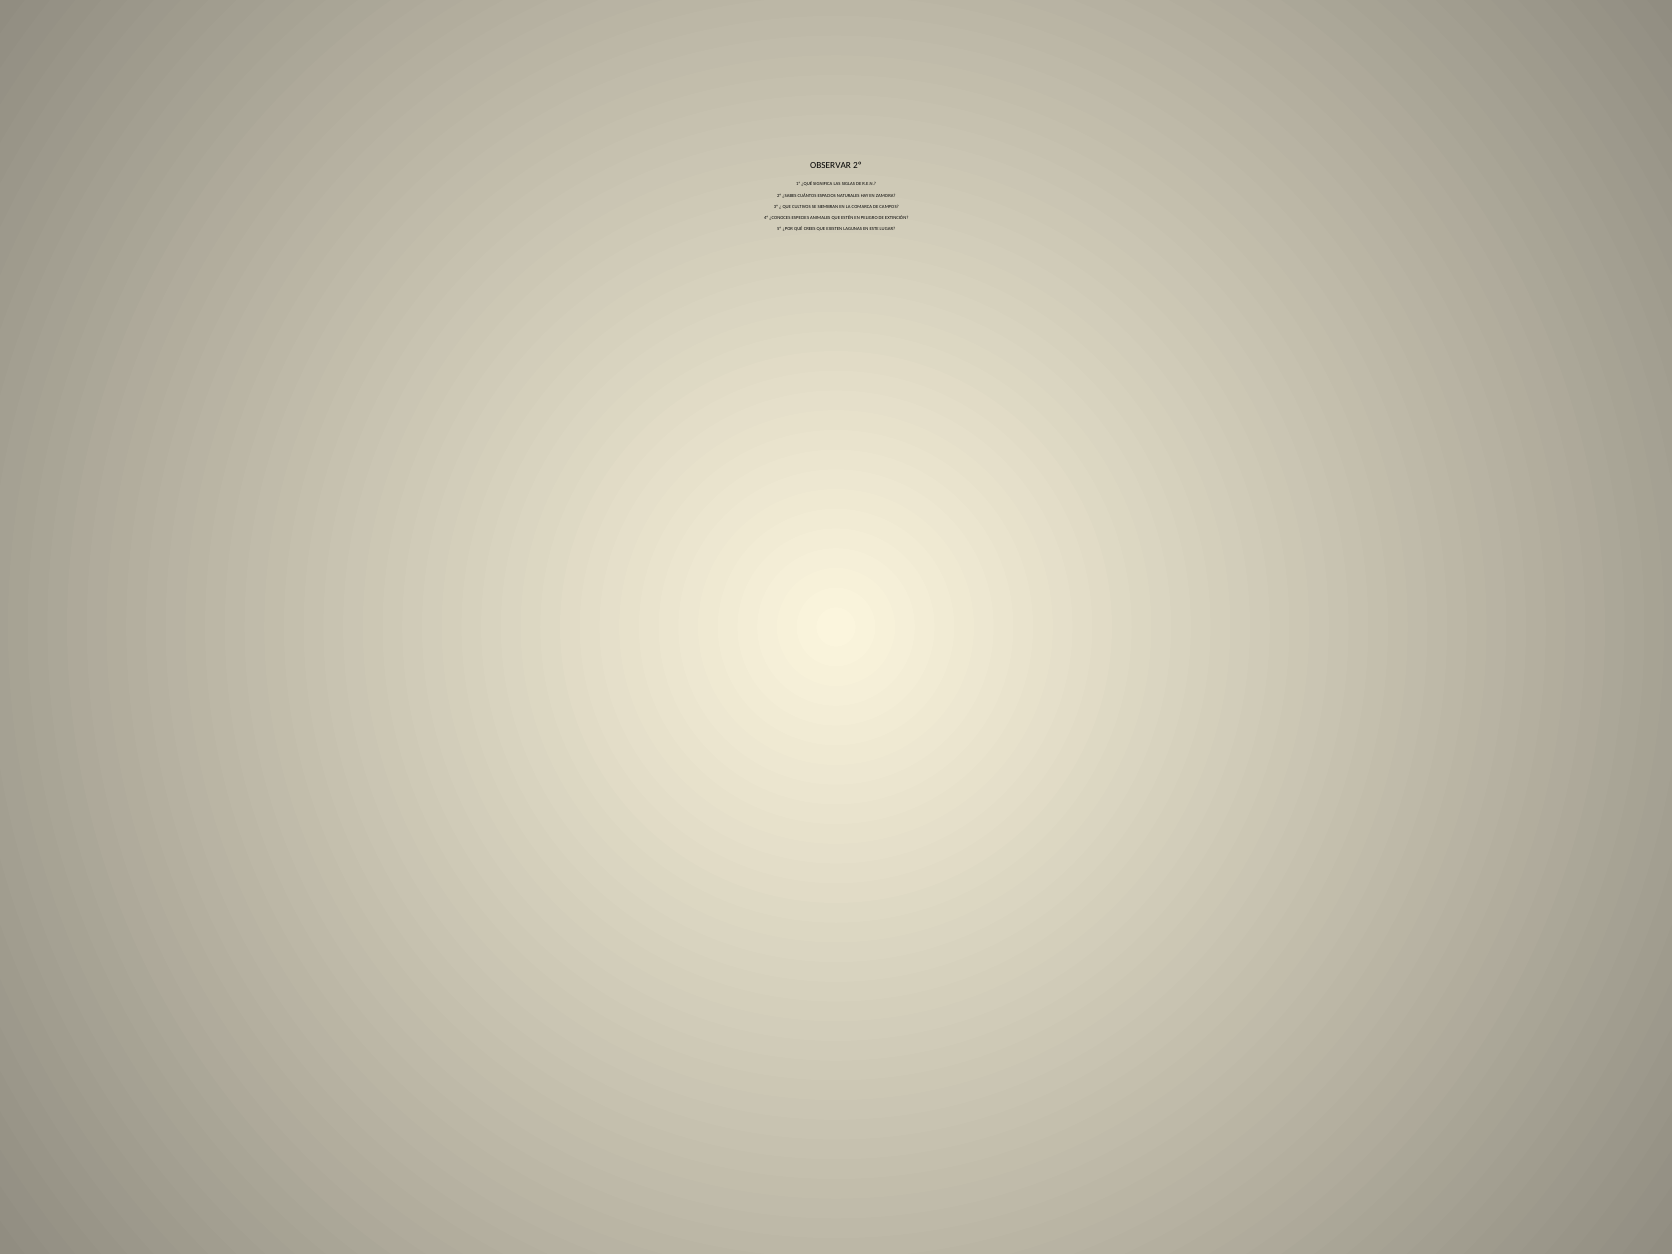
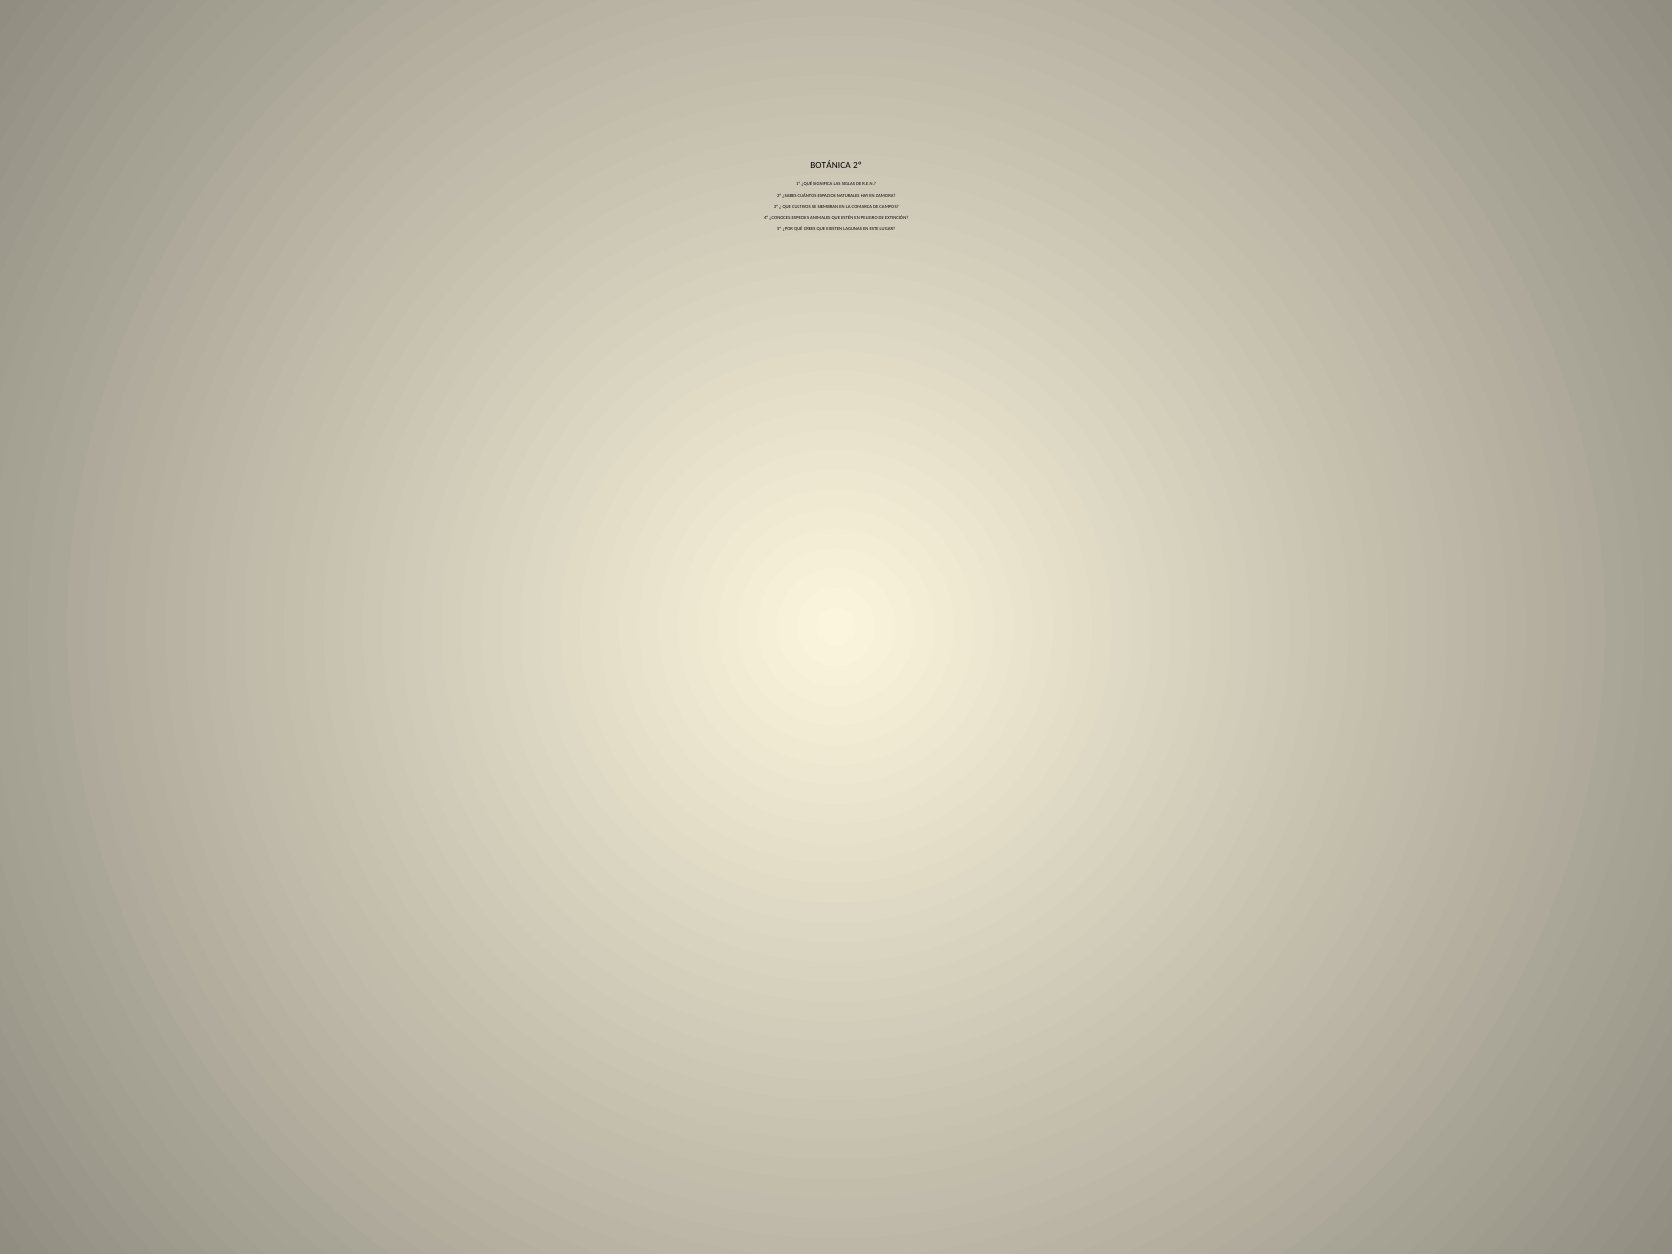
OBSERVAR: OBSERVAR -> BOTÁNICA (831, 165)
